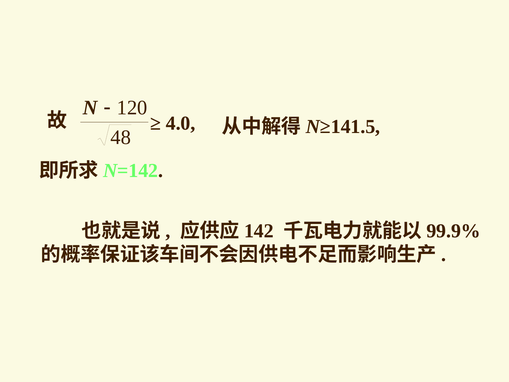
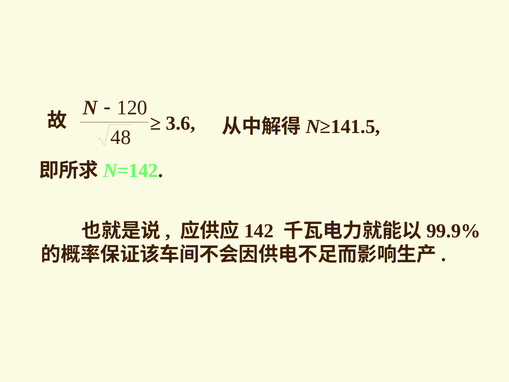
4.0: 4.0 -> 3.6 (181, 123)
